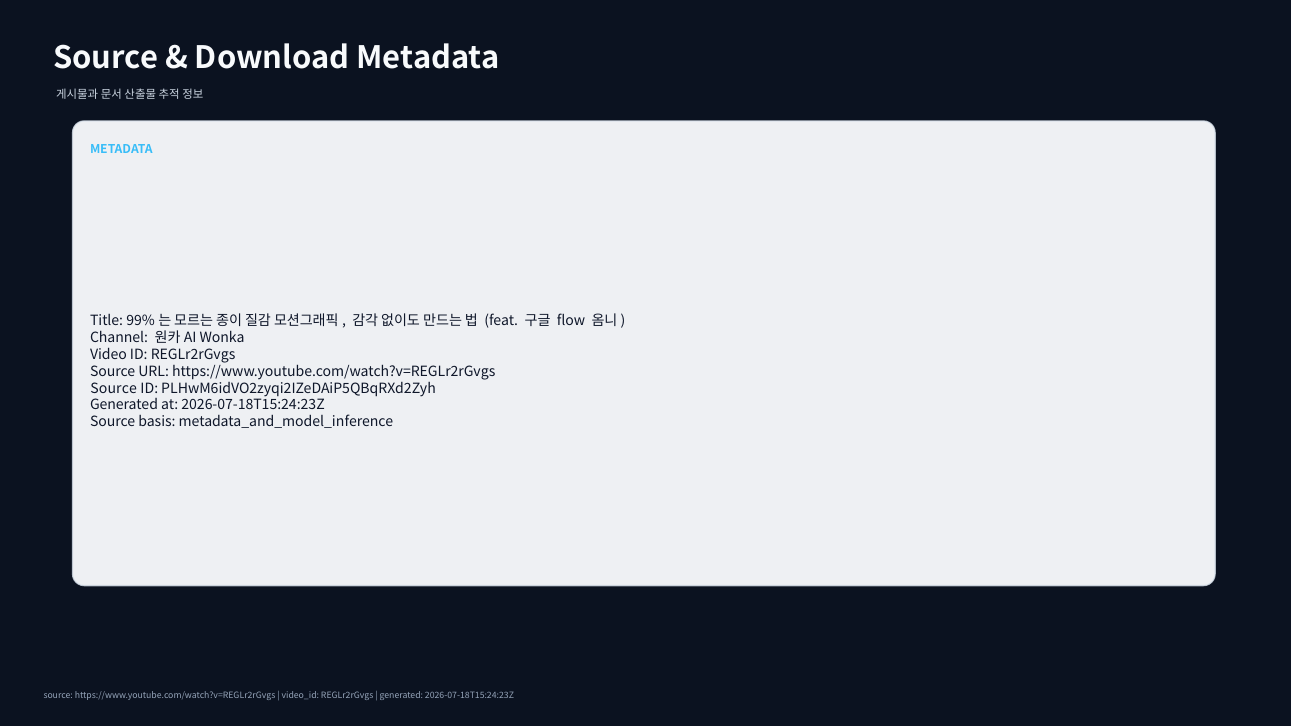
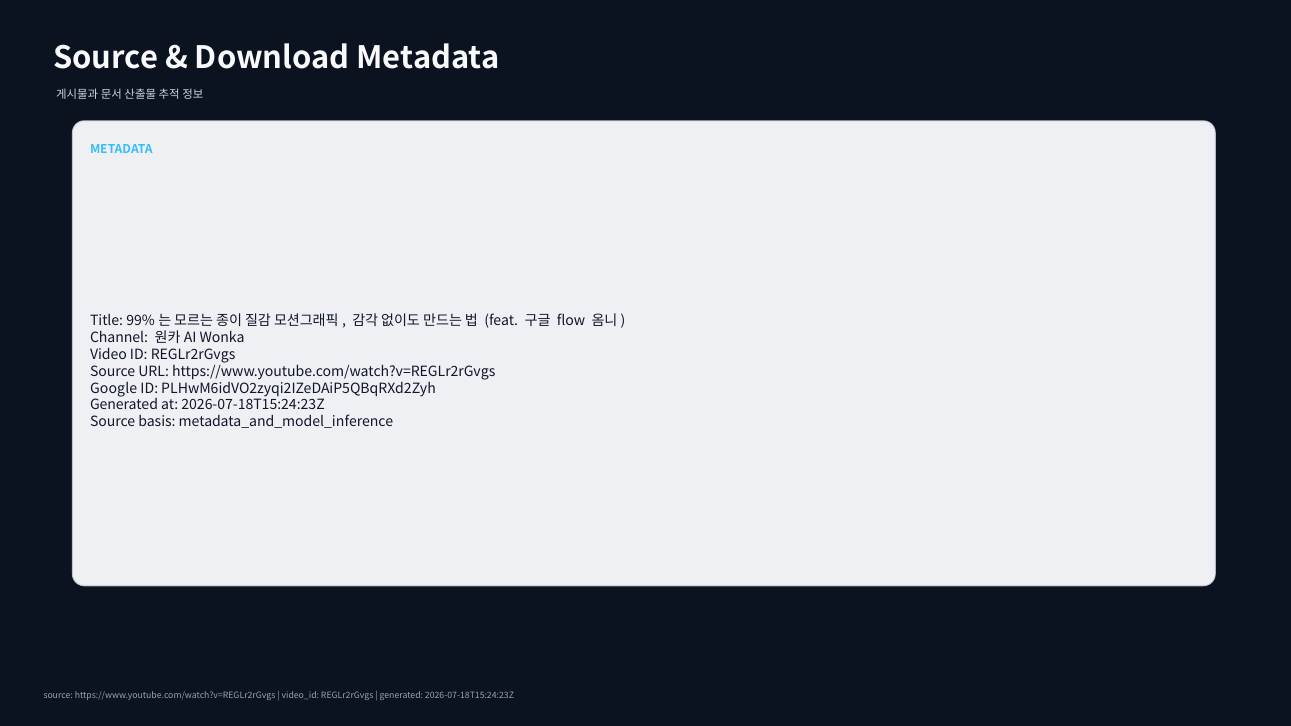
Source: Source -> Google (114, 389)
